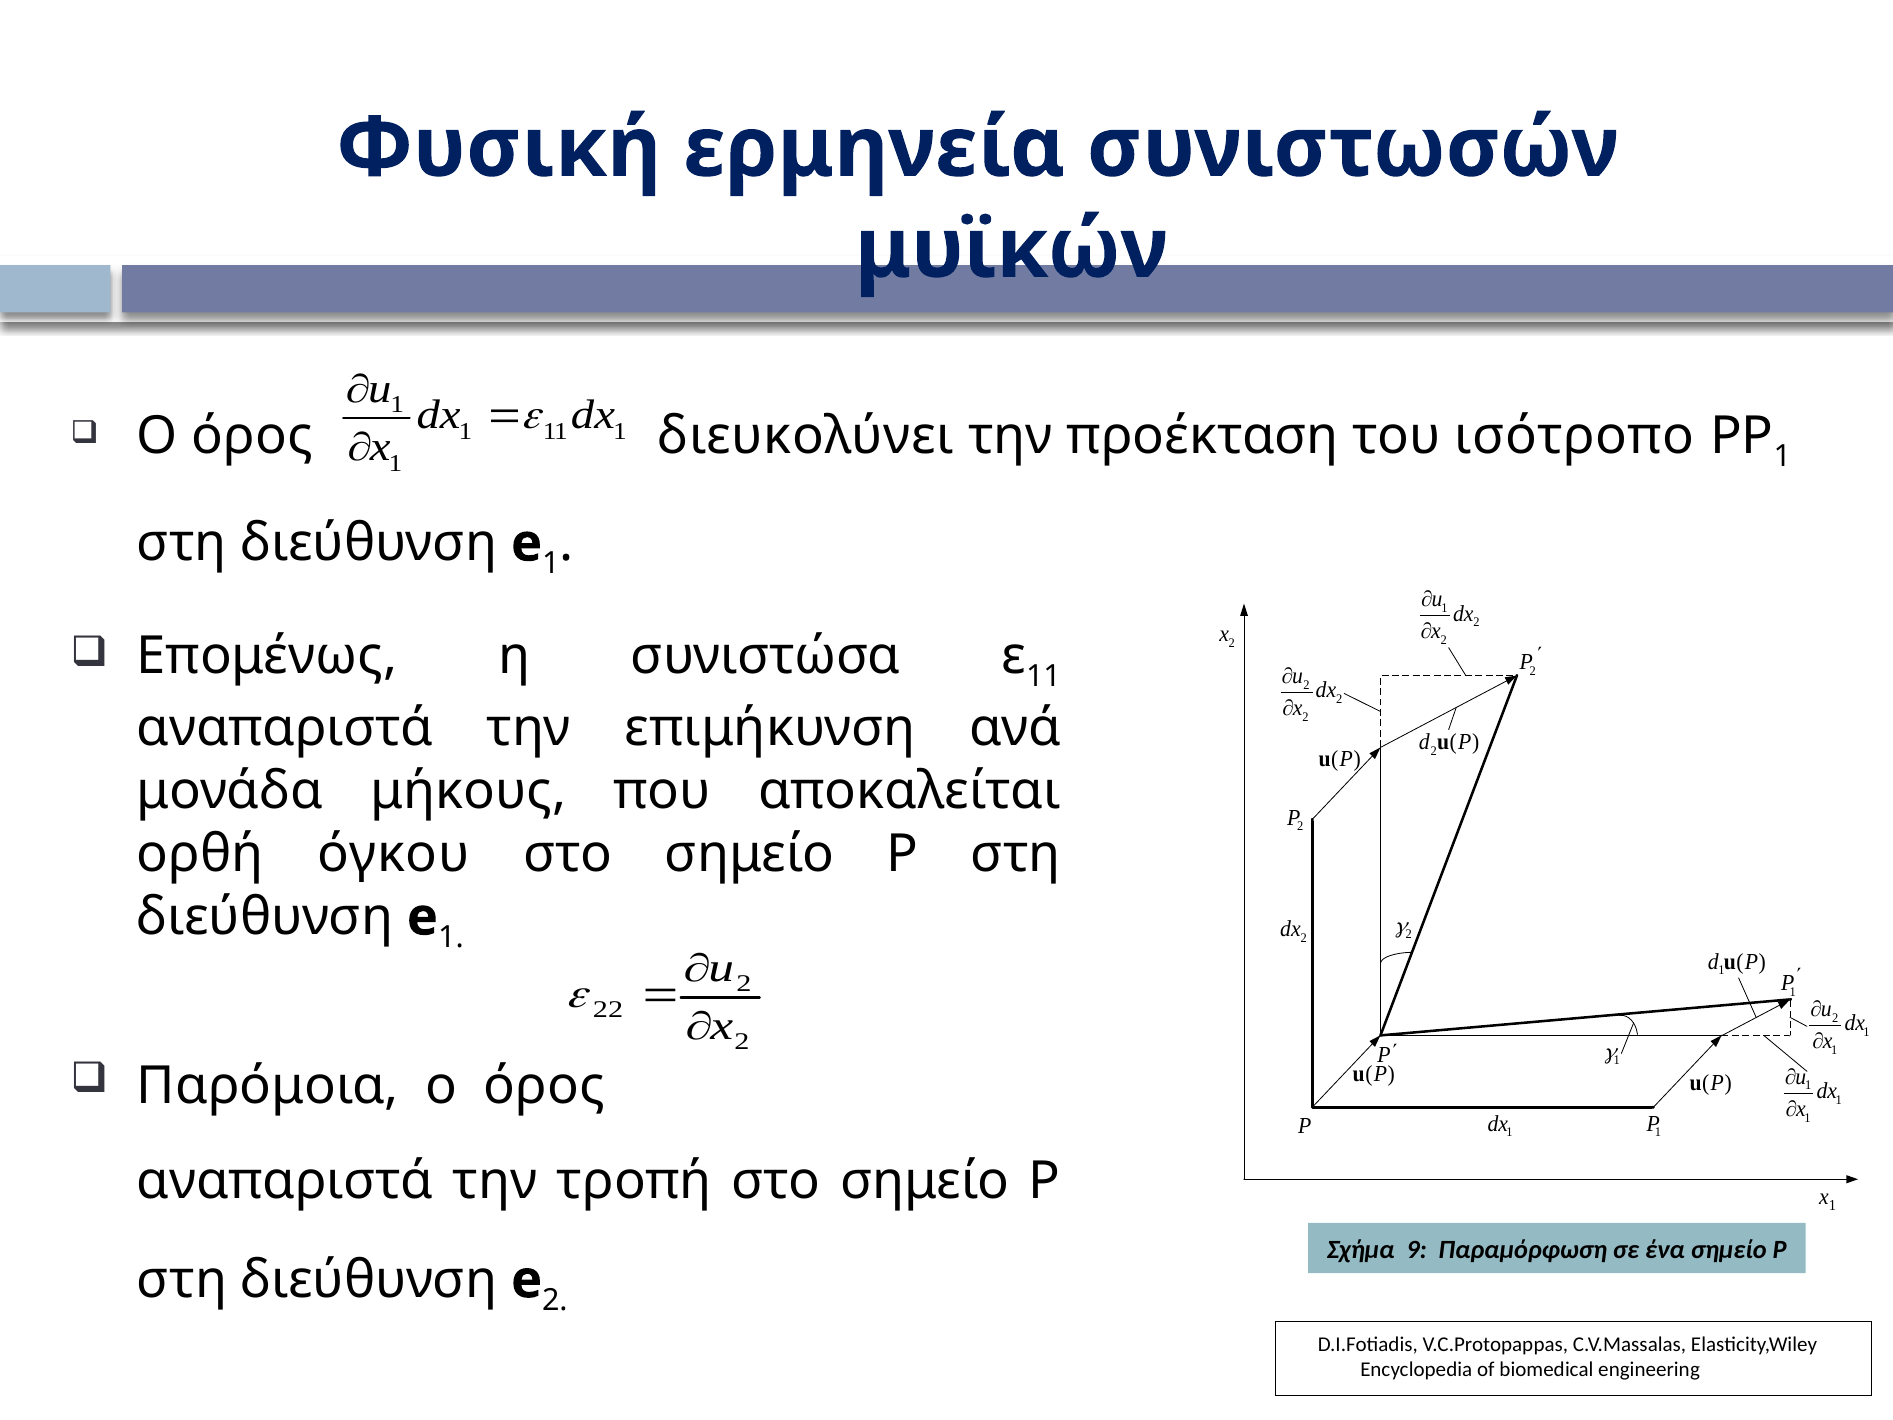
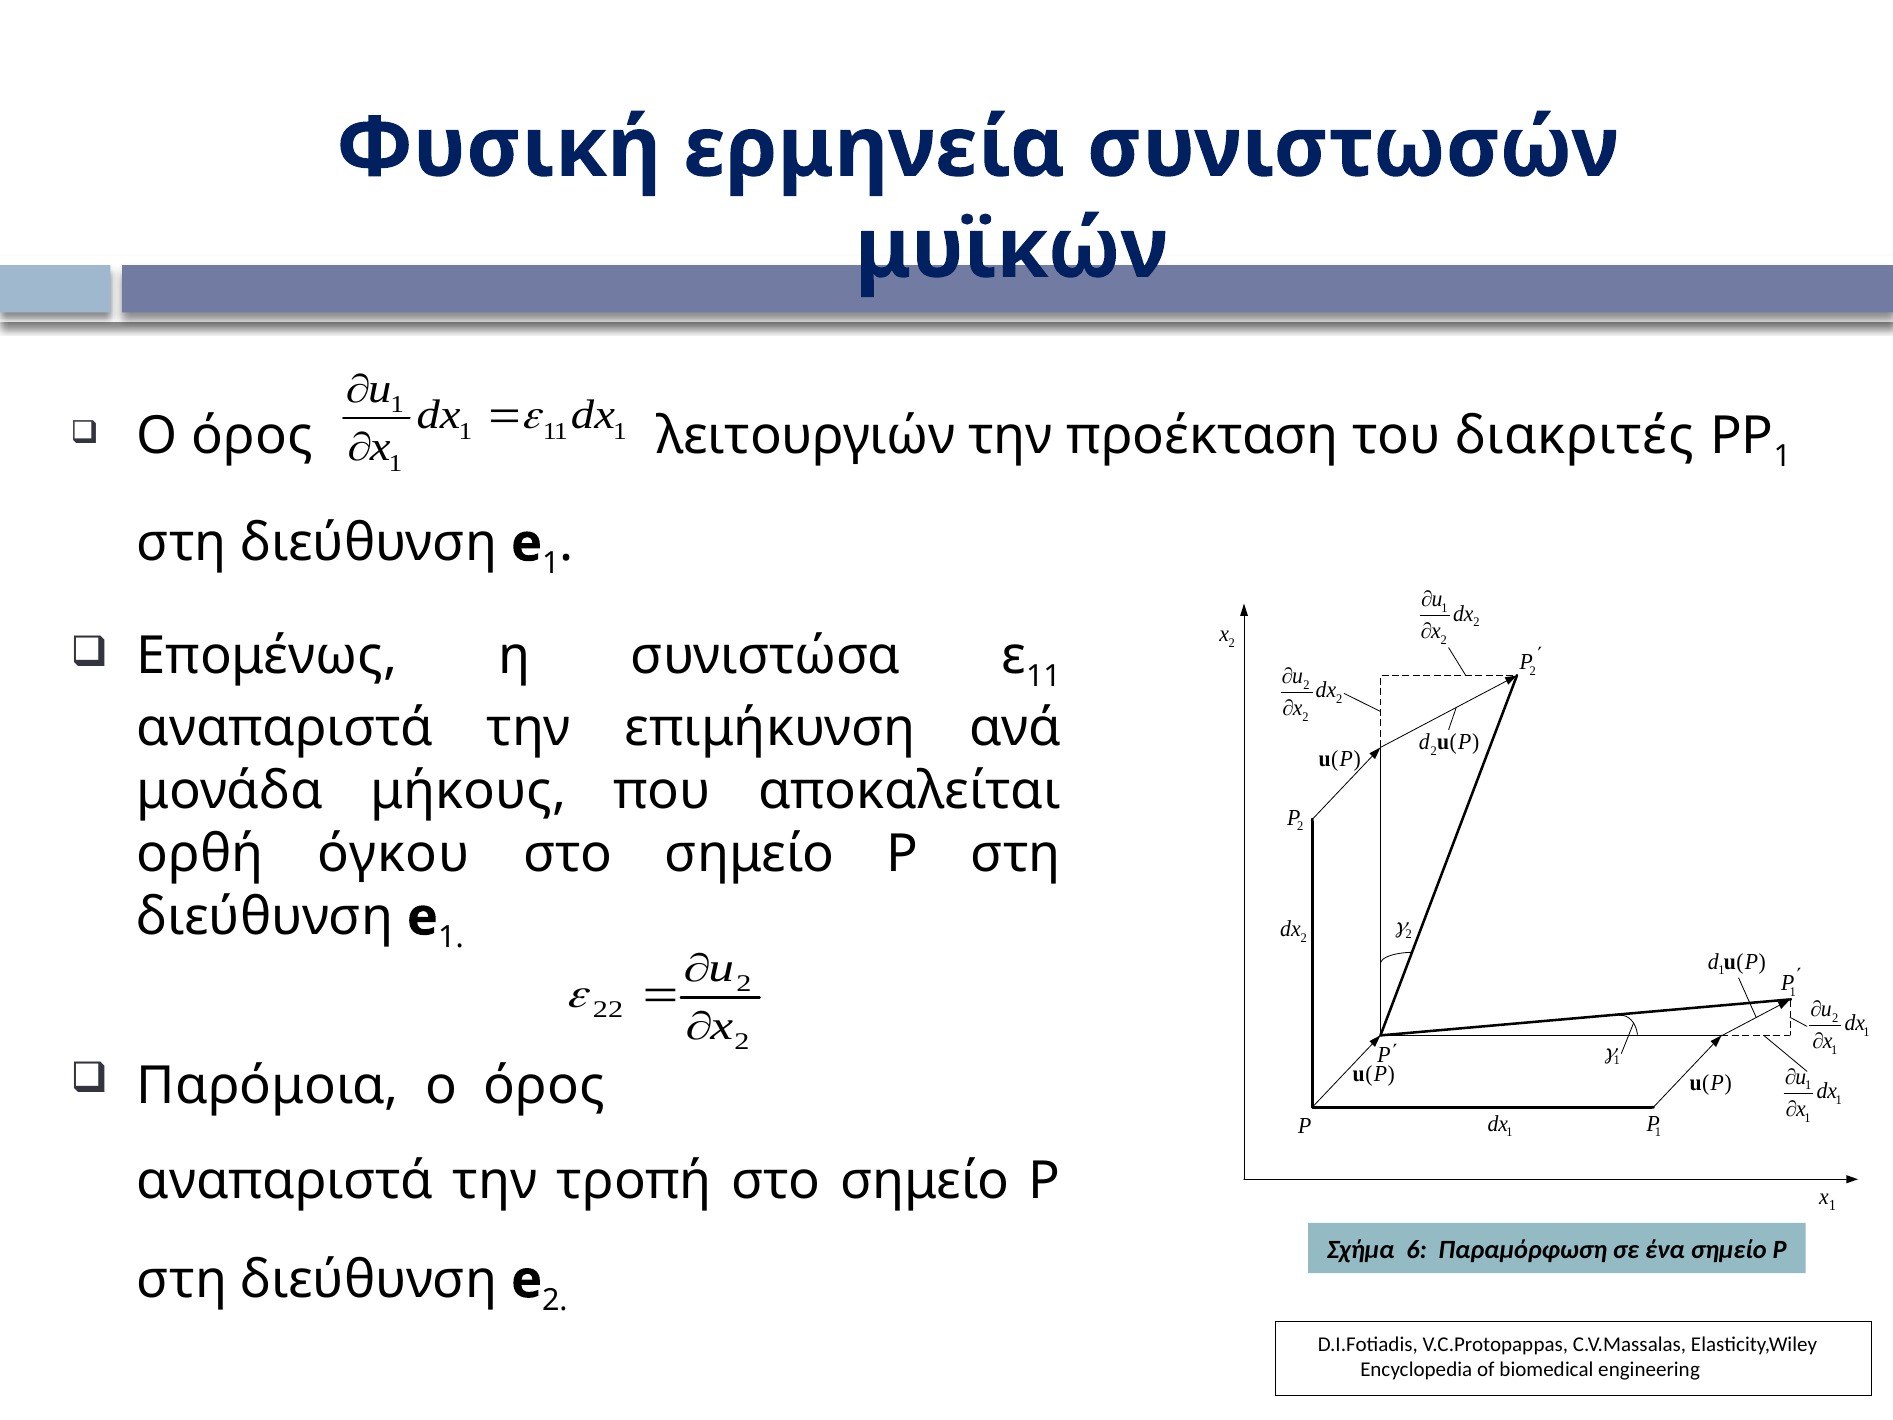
διευκολύνει: διευκολύνει -> λειτουργιών (806, 436)
ισότροπο: ισότροπο -> διακριτές (1575, 436)
9: 9 -> 6 (1417, 1250)
